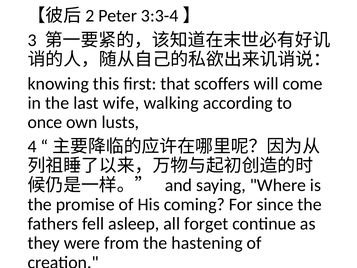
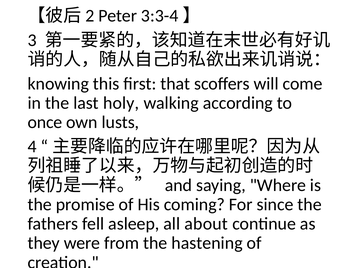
wife: wife -> holy (121, 103)
forget: forget -> about (206, 224)
